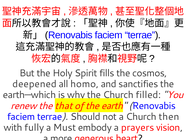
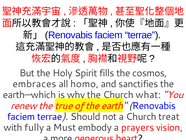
deepened: deepened -> embraces (35, 84)
filled: filled -> what (148, 95)
that: that -> true (64, 105)
then: then -> treat (169, 116)
